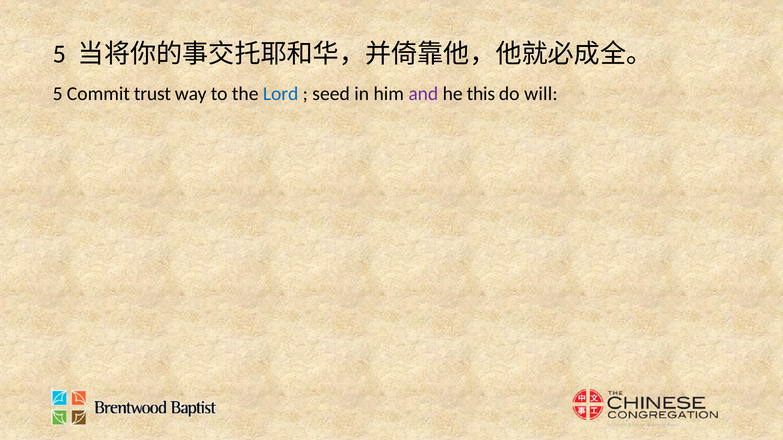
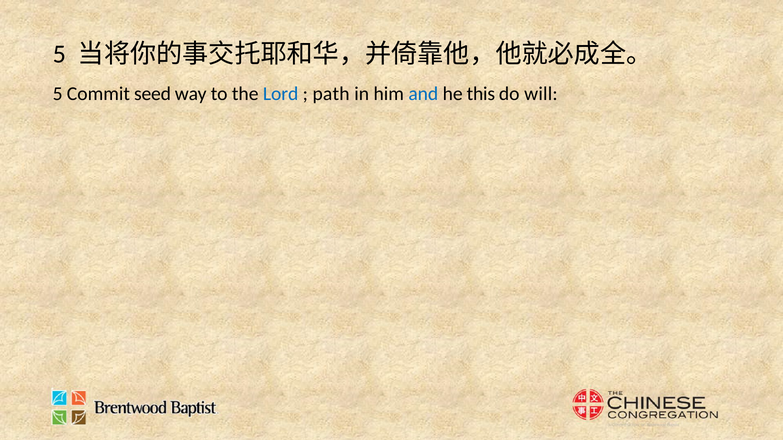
trust: trust -> seed (153, 94)
seed: seed -> path (331, 94)
and colour: purple -> blue (423, 94)
